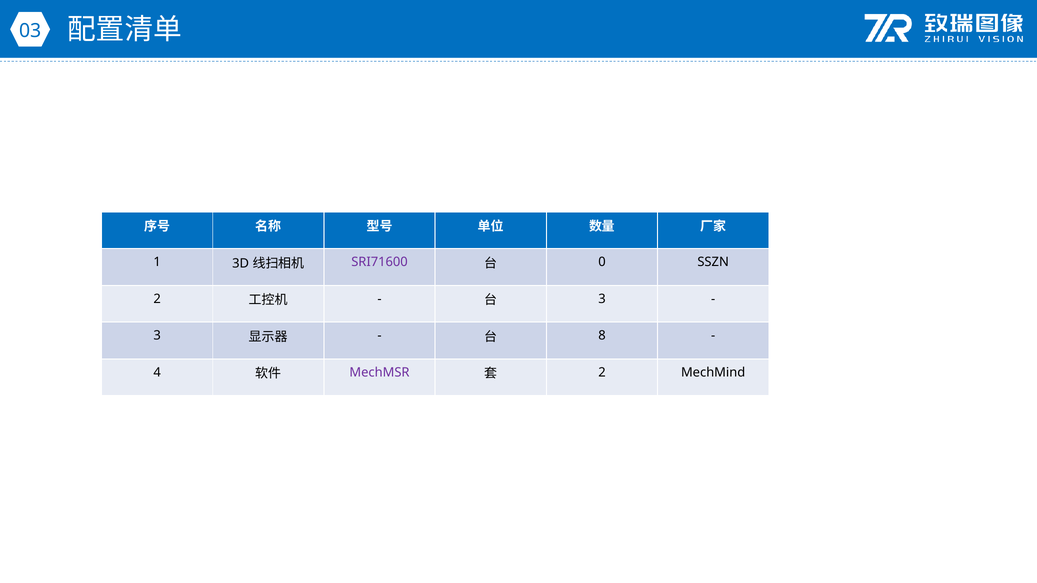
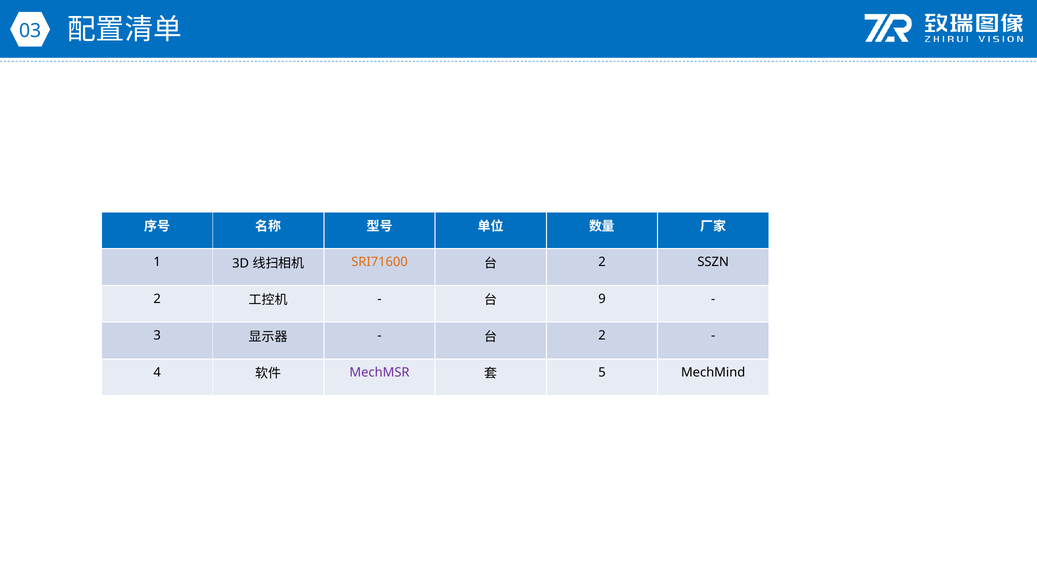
SRI71600 colour: purple -> orange (380, 262)
0: 0 -> 2 (602, 262)
3: 3 -> 9 (602, 299)
8: 8 -> 2 (602, 336)
2: 2 -> 5 (602, 373)
